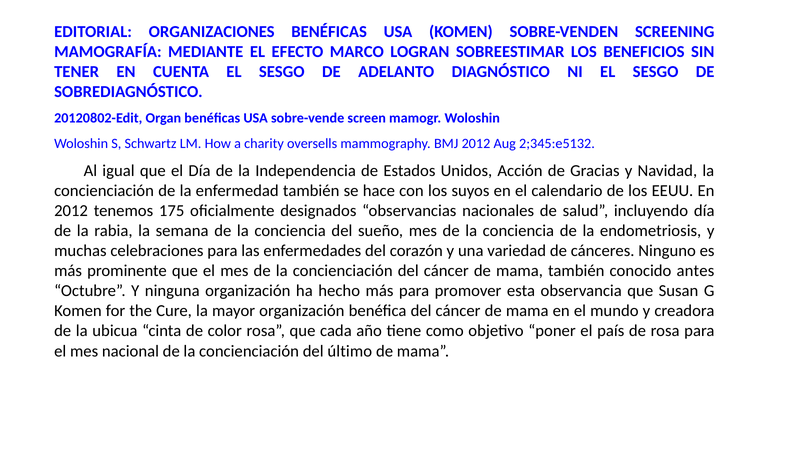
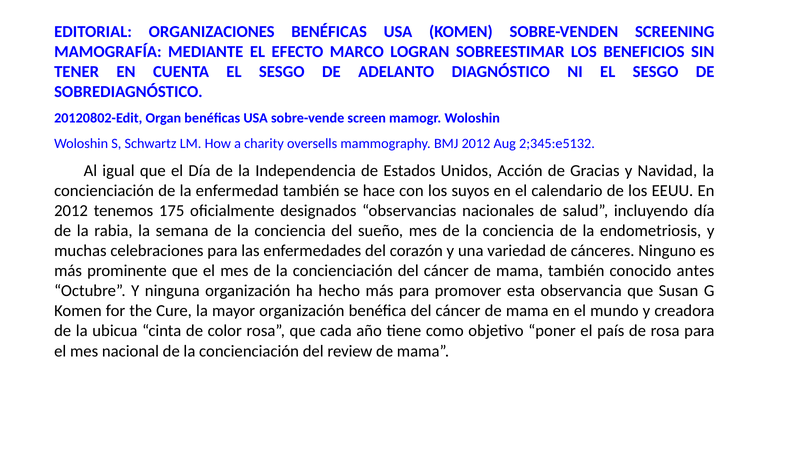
último: último -> review (350, 351)
